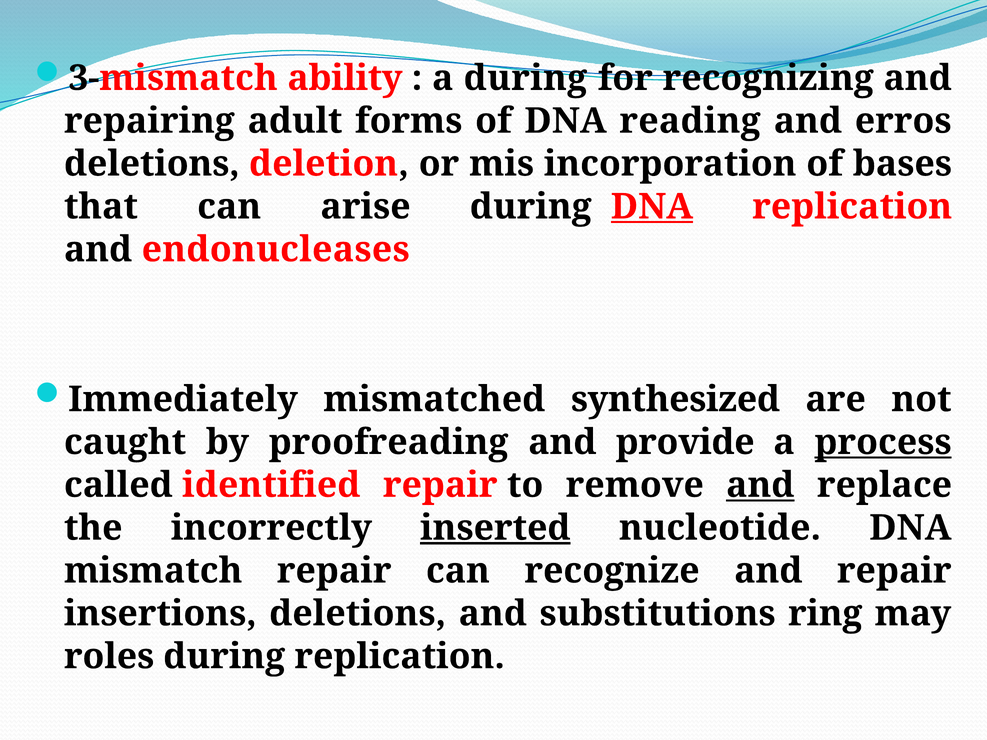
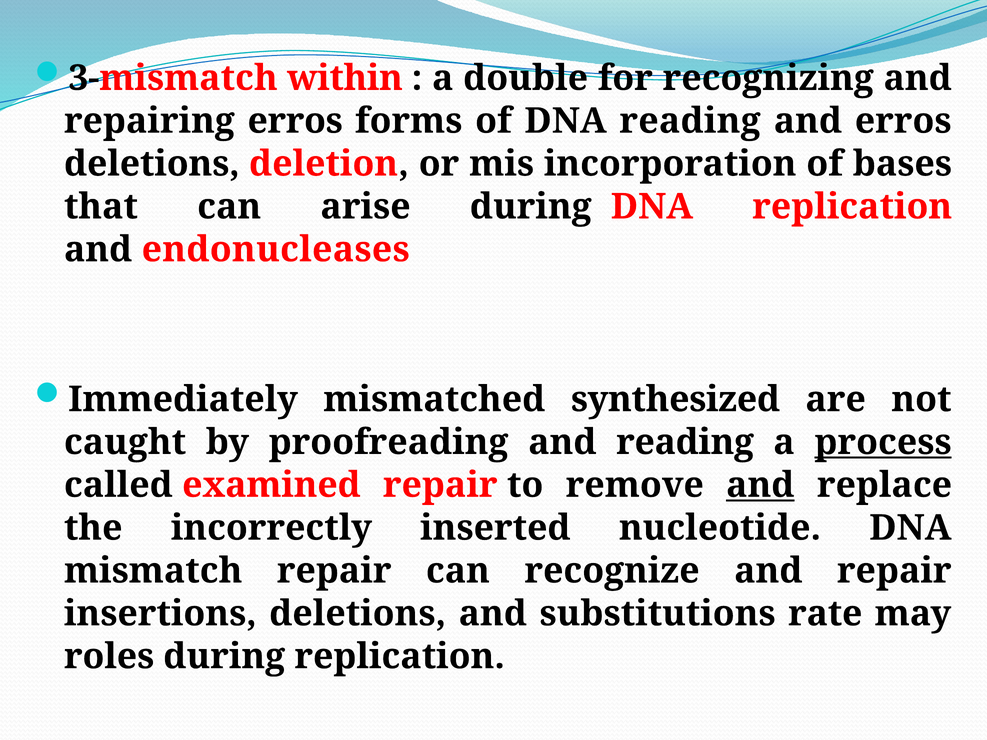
ability: ability -> within (345, 78)
a during: during -> double (526, 78)
repairing adult: adult -> erros (295, 121)
DNA underline: present -> none (652, 207)
and provide: provide -> reading (685, 442)
identified: identified -> examined (271, 485)
inserted underline: present -> none (495, 528)
ring: ring -> rate (825, 614)
